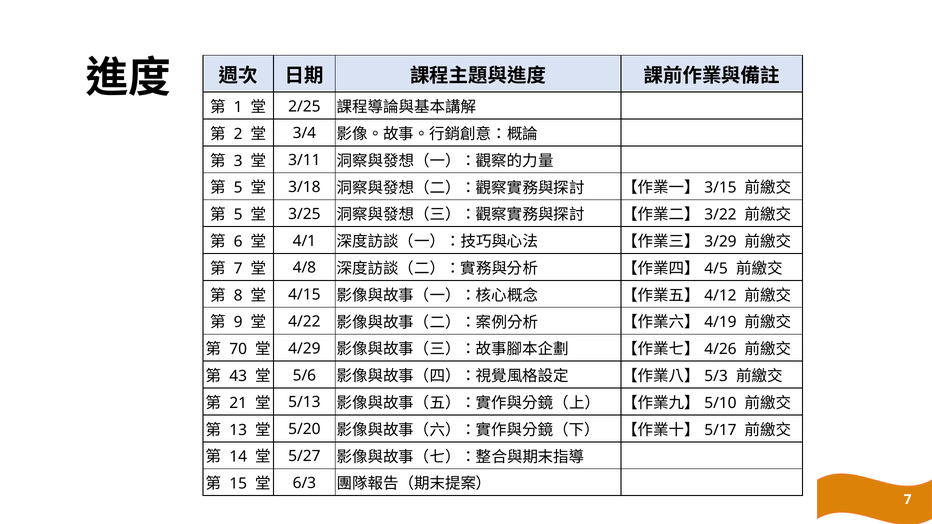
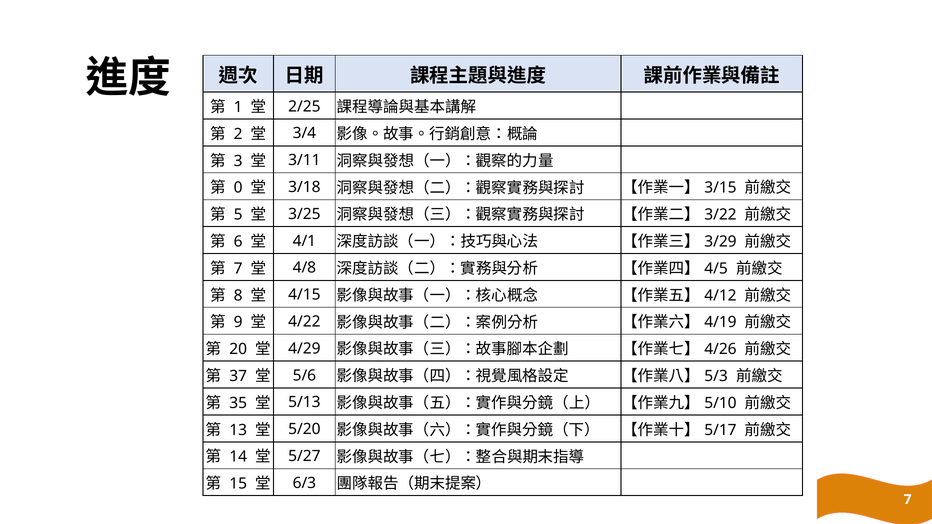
5: 5 -> 0 (238, 188)
70: 70 -> 20 (238, 349)
43: 43 -> 37 (238, 376)
21: 21 -> 35 (238, 403)
